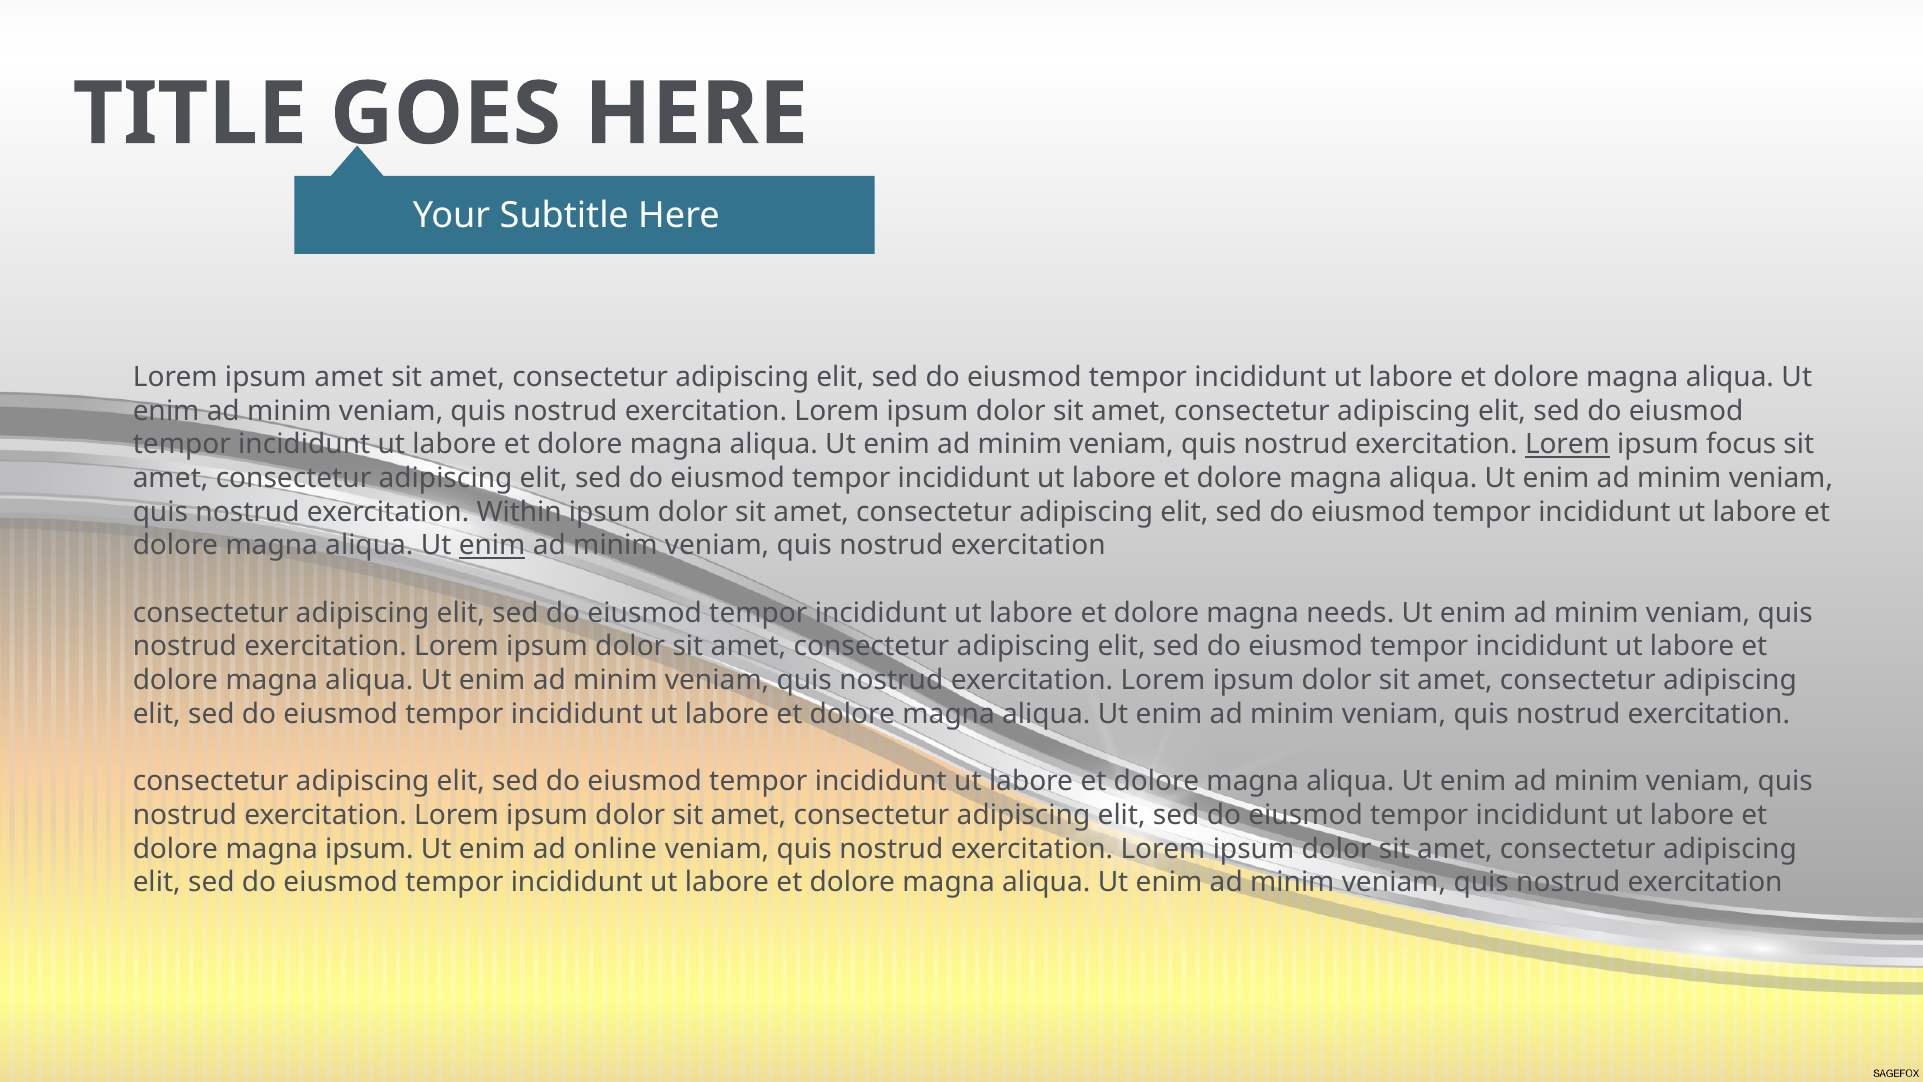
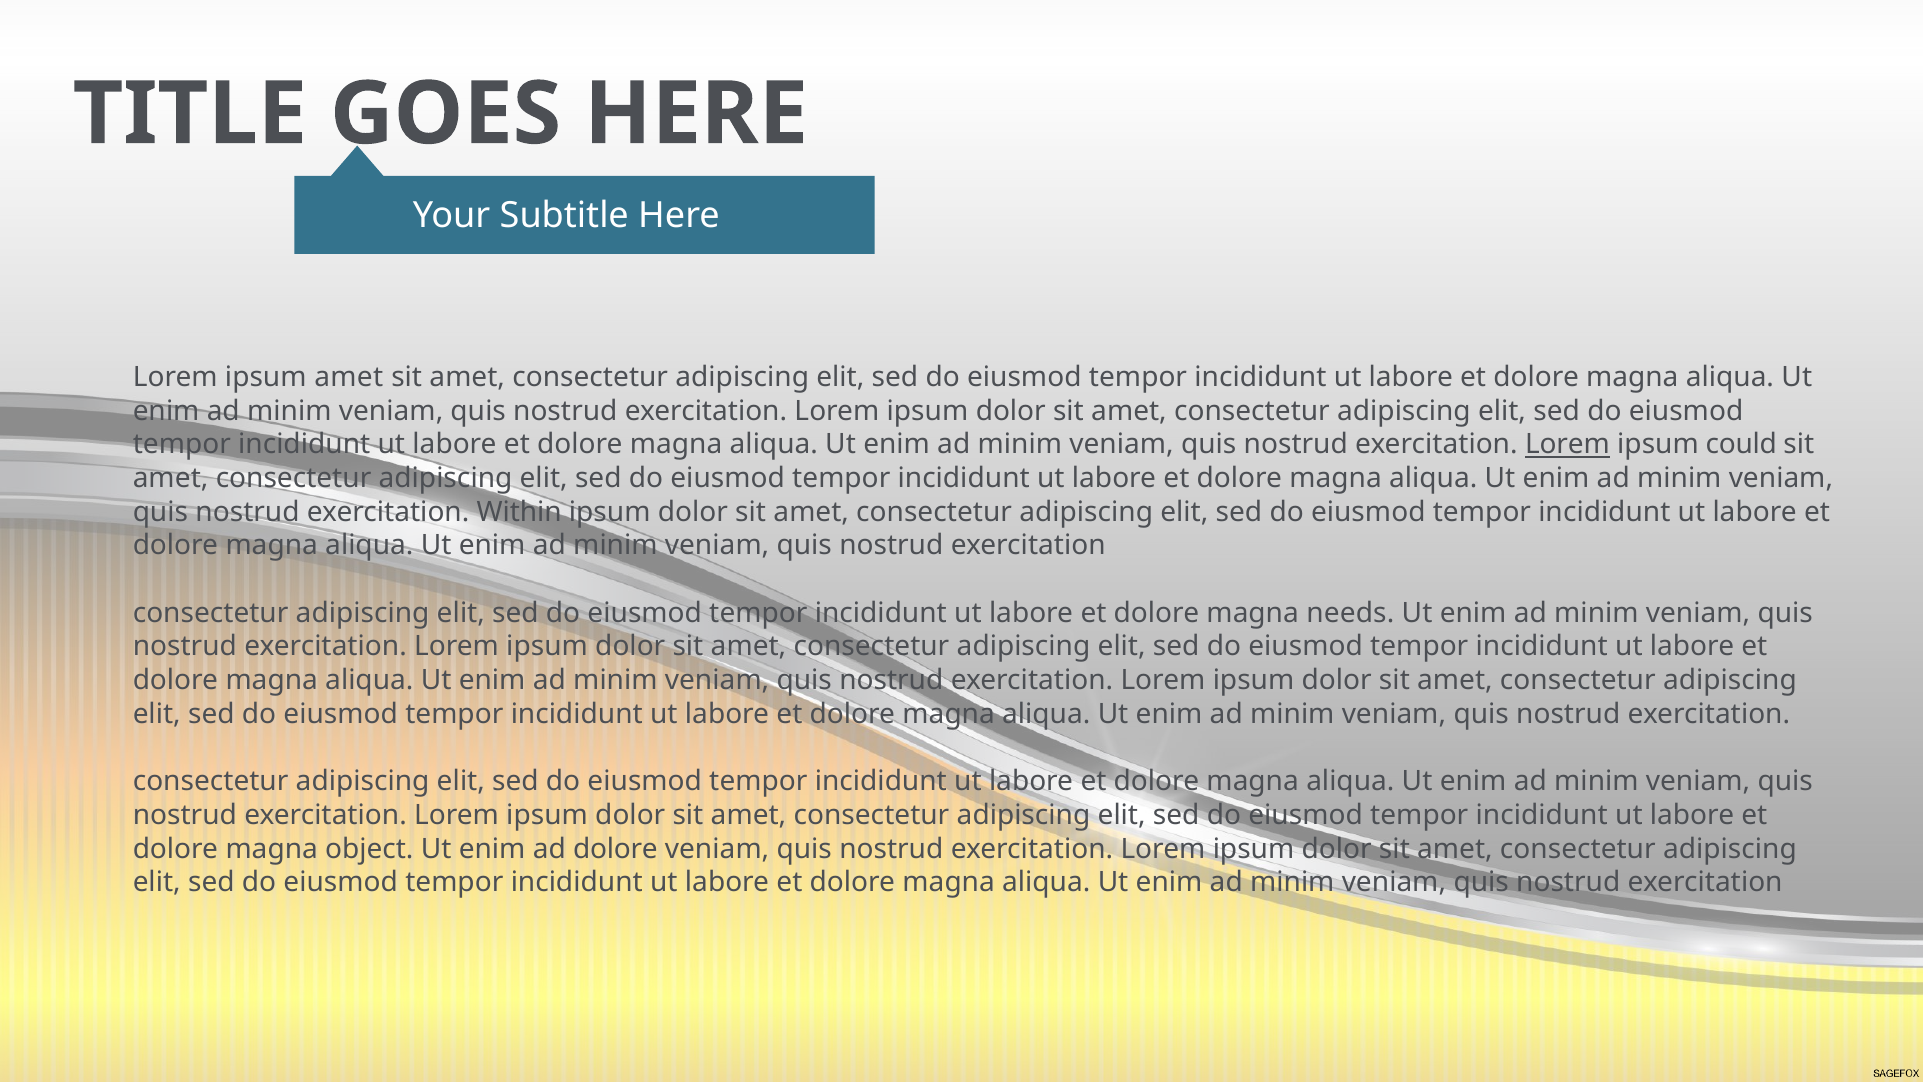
focus: focus -> could (1741, 444)
enim underline: present -> none (492, 545)
magna ipsum: ipsum -> object (369, 849)
ad online: online -> dolore (615, 849)
